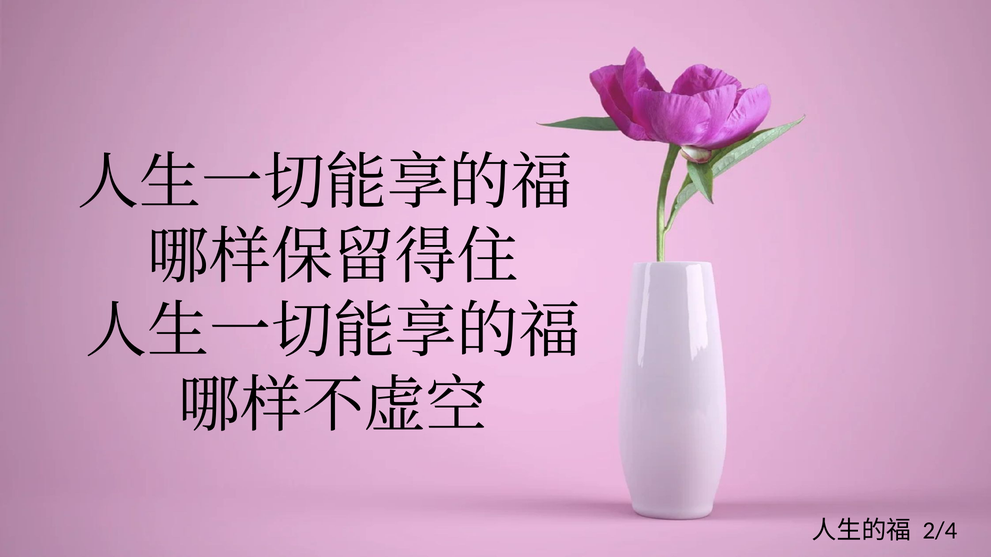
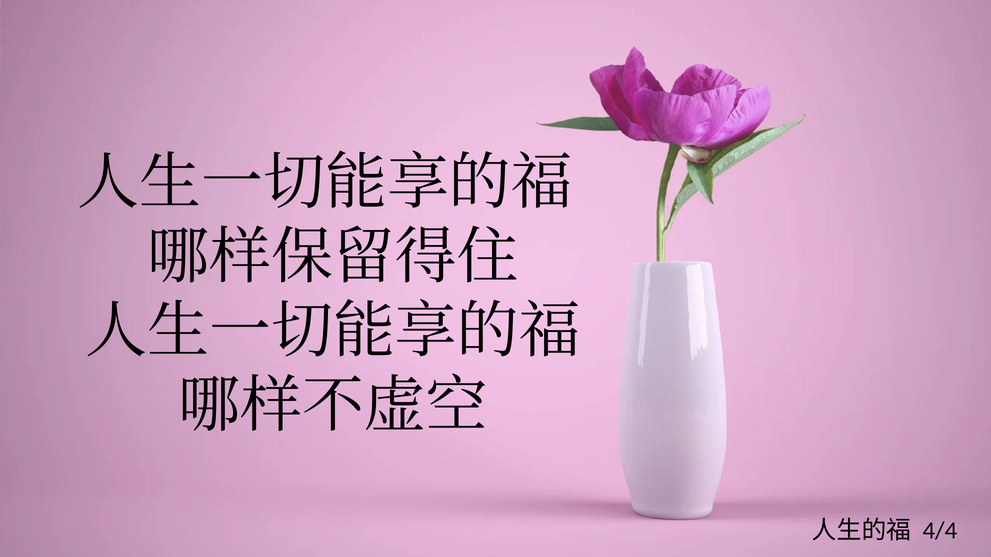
2/4: 2/4 -> 4/4 (940, 531)
